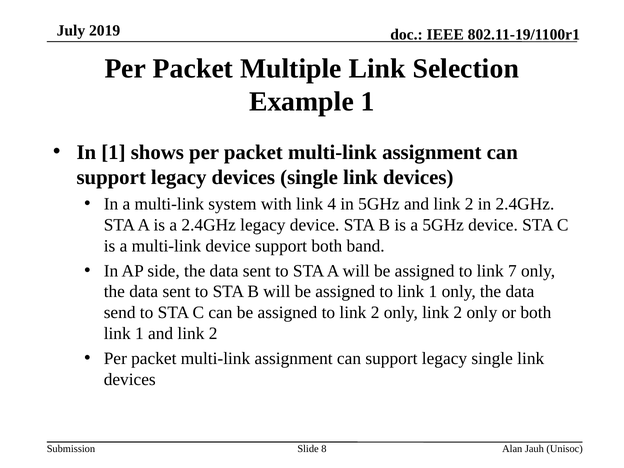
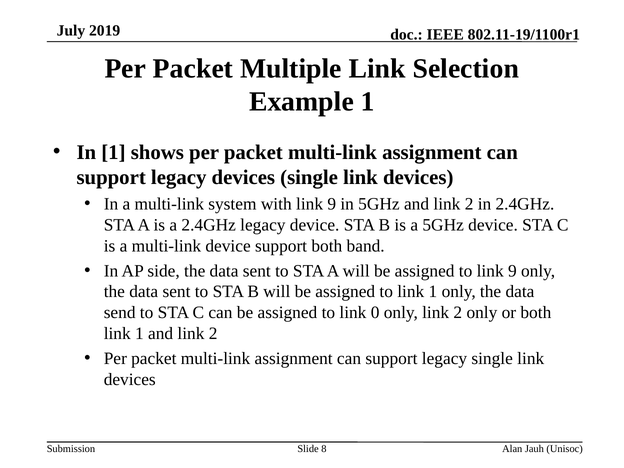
with link 4: 4 -> 9 (332, 204)
to link 7: 7 -> 9 (512, 271)
to link 2: 2 -> 0 (375, 313)
